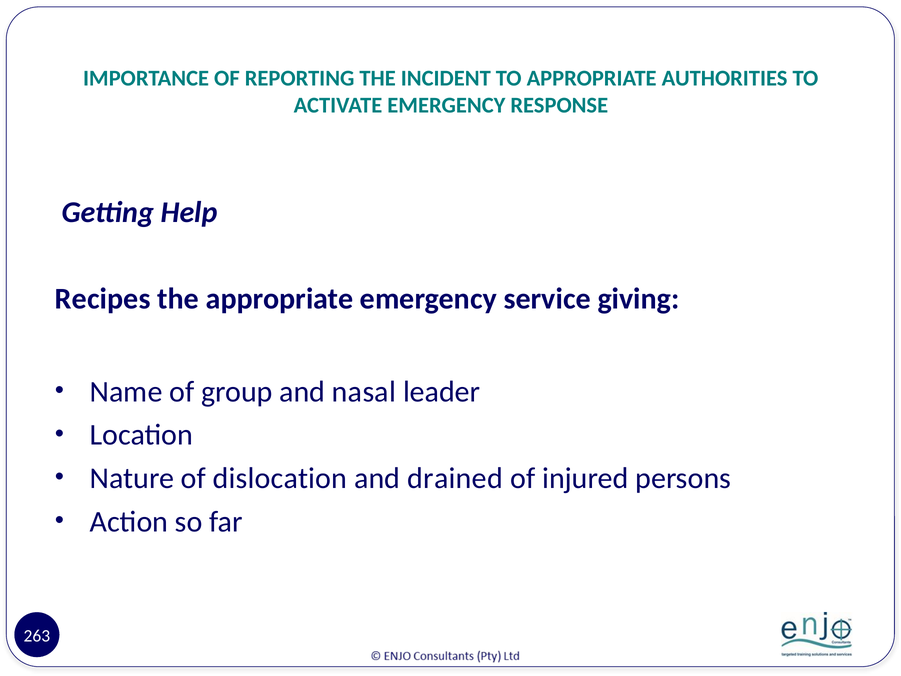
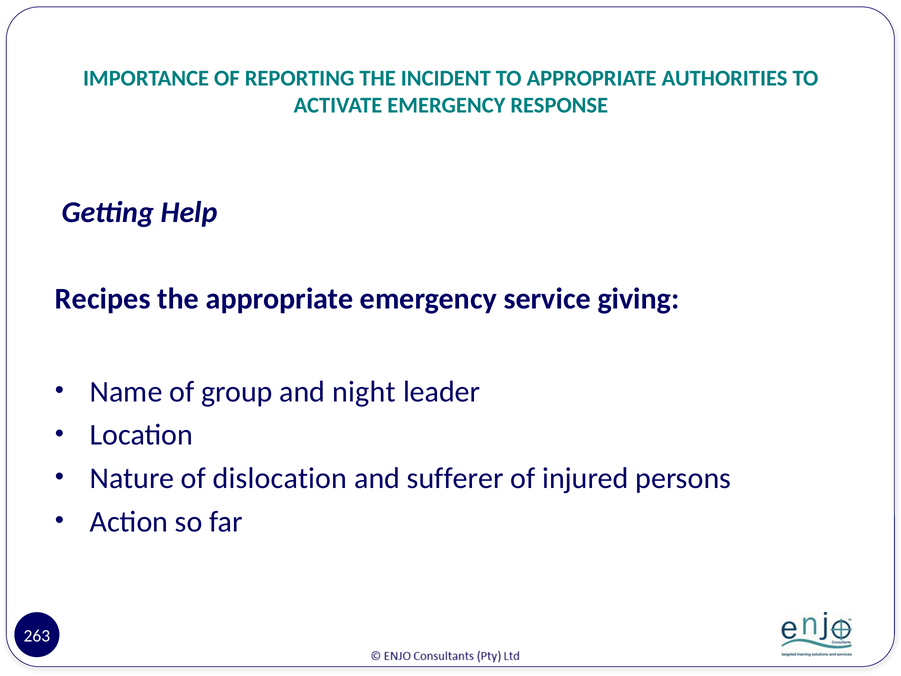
nasal: nasal -> night (364, 391)
drained: drained -> sufferer (455, 478)
